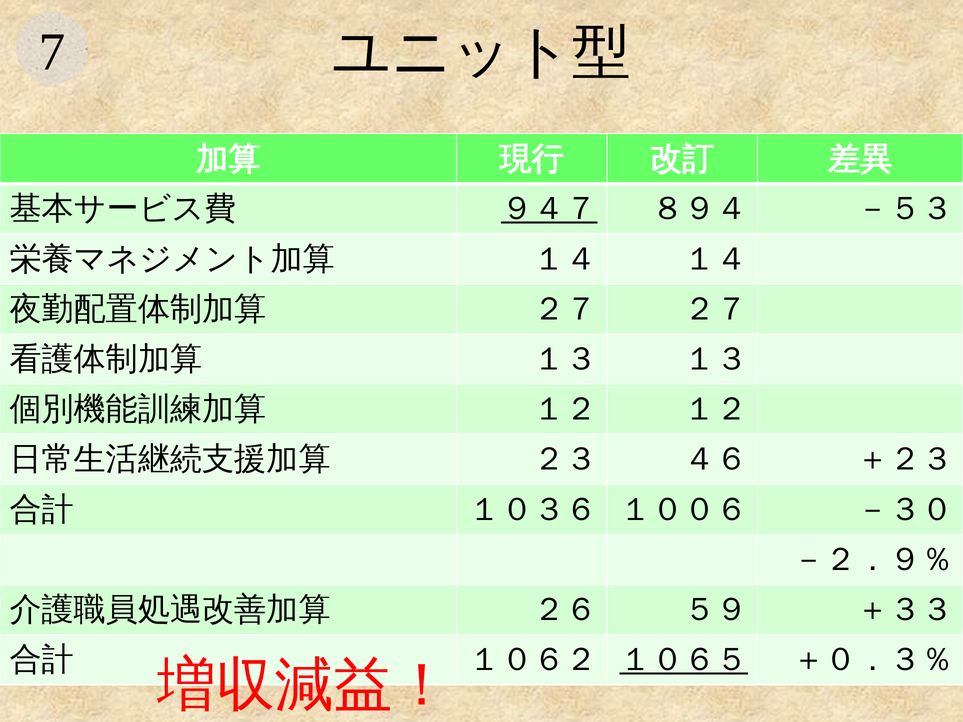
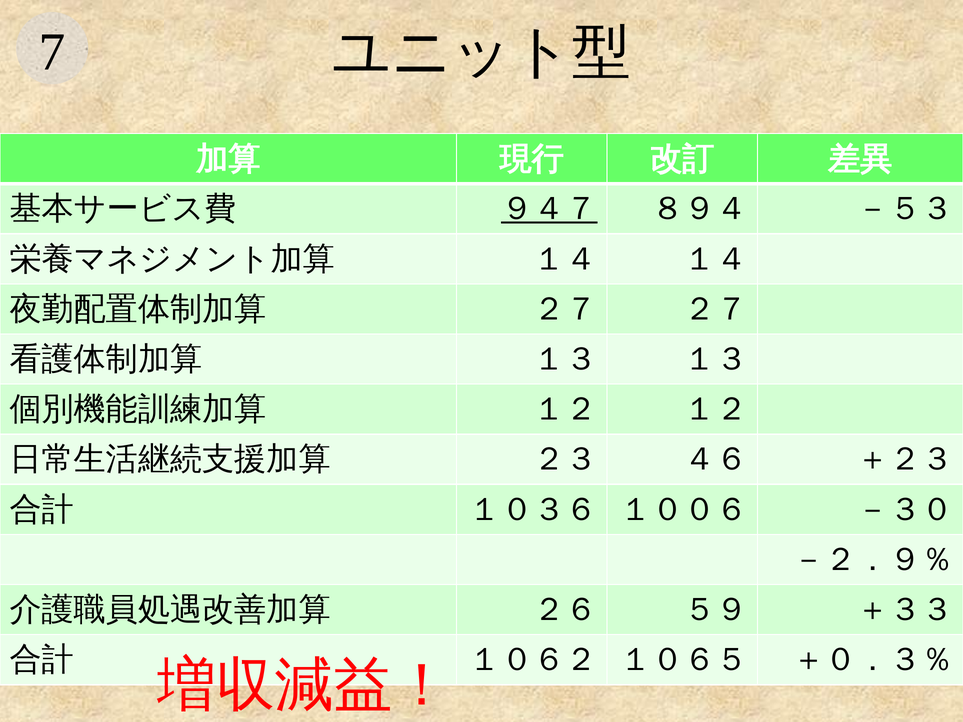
１０６５ underline: present -> none (684, 660)
